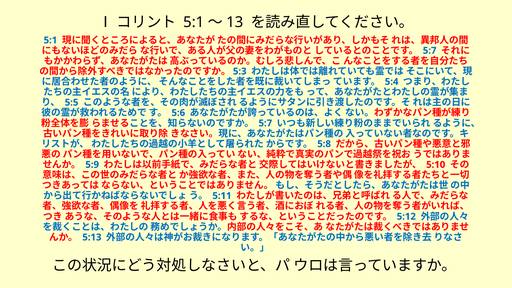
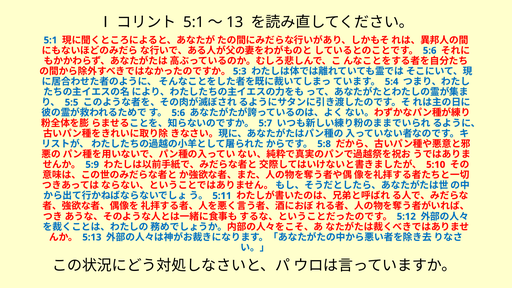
5:7: 5:7 -> 5:6 (430, 51)
